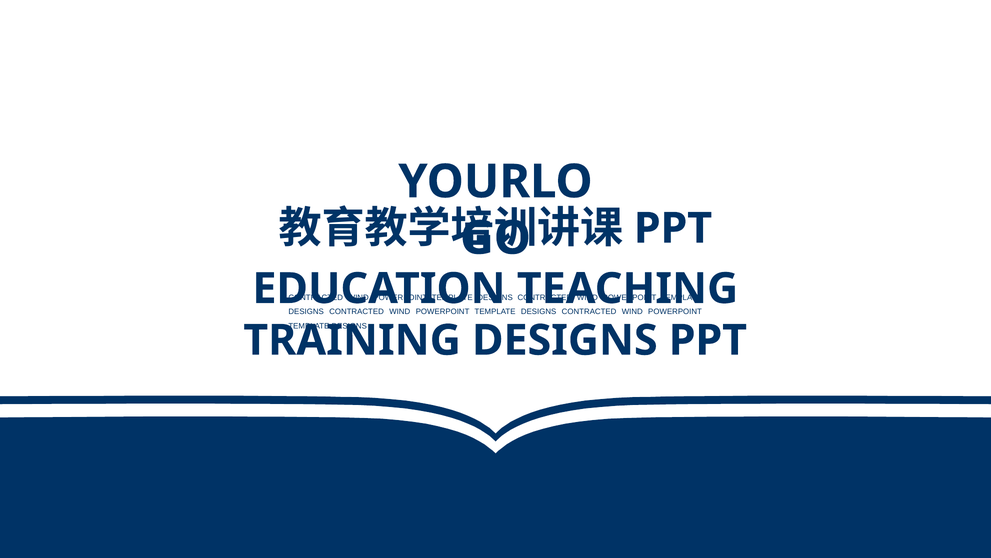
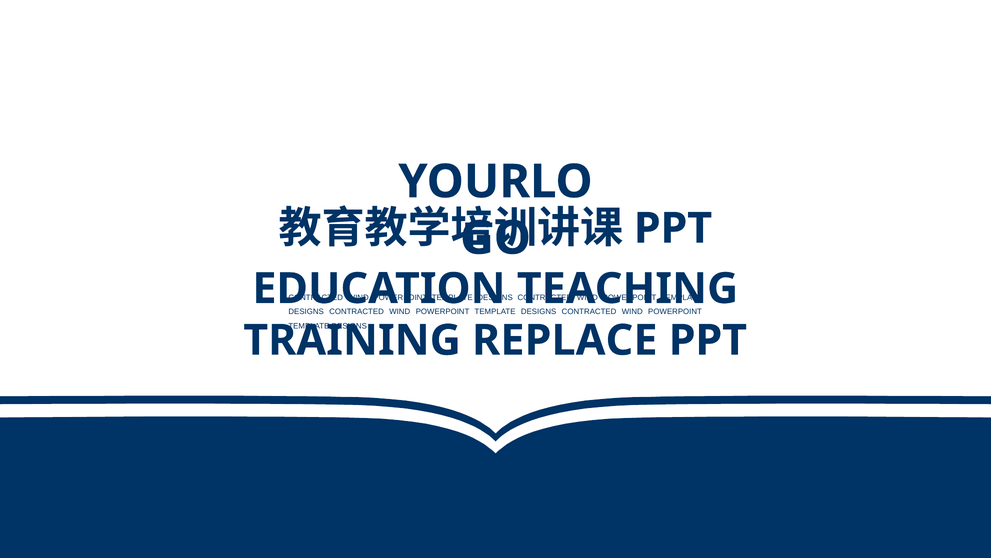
TRAINING DESIGNS: DESIGNS -> REPLACE (565, 340)
